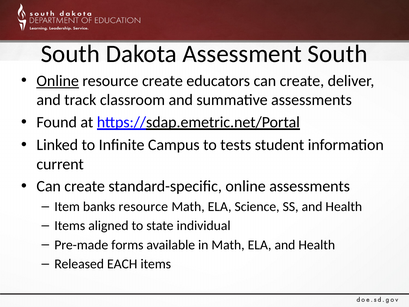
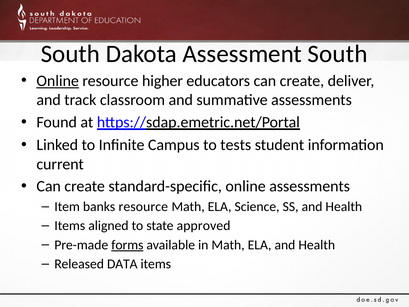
resource create: create -> higher (162, 81)
individual: individual -> approved (204, 226)
forms underline: none -> present (127, 245)
EACH: EACH -> DATA (122, 264)
